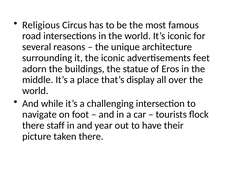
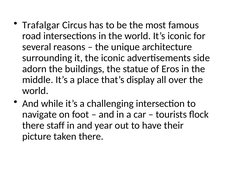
Religious: Religious -> Trafalgar (41, 25)
feet: feet -> side (201, 58)
